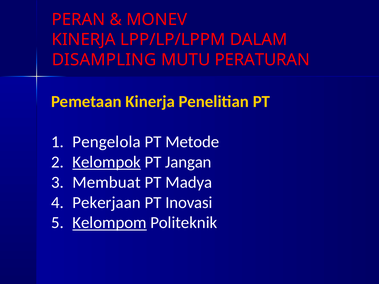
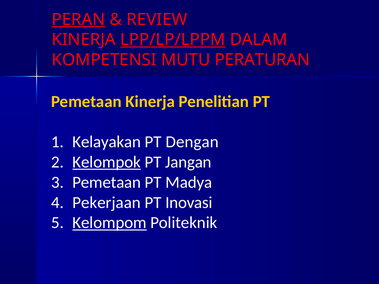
PERAN underline: none -> present (78, 19)
MONEV: MONEV -> REVIEW (157, 19)
LPP/LP/LPPM underline: none -> present (173, 40)
DISAMPLING: DISAMPLING -> KOMPETENSI (104, 60)
Pengelola: Pengelola -> Kelayakan (107, 142)
Metode: Metode -> Dengan (192, 142)
Membuat: Membuat -> Pemetaan (107, 182)
